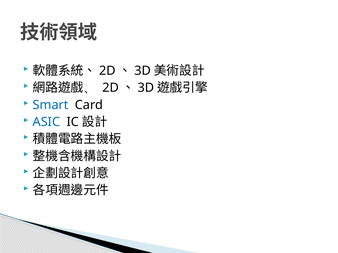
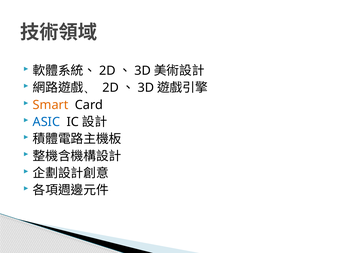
Smart colour: blue -> orange (51, 105)
